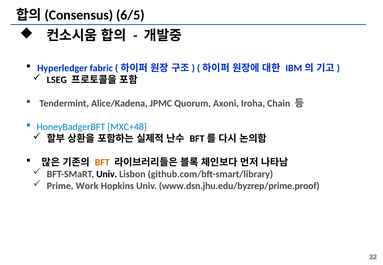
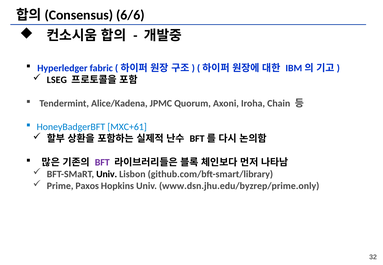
6/5: 6/5 -> 6/6 (130, 15)
MXC+48: MXC+48 -> MXC+61 (127, 127)
BFT colour: orange -> purple (102, 162)
Work: Work -> Paxos (87, 186)
www.dsn.jhu.edu/byzrep/prime.proof: www.dsn.jhu.edu/byzrep/prime.proof -> www.dsn.jhu.edu/byzrep/prime.only (239, 186)
